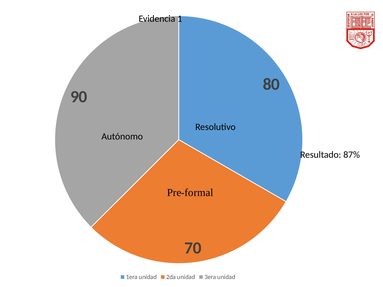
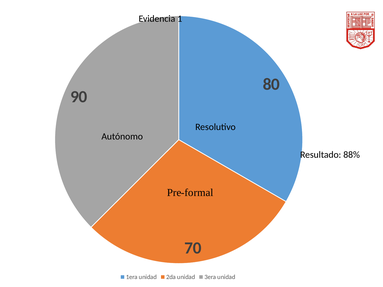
87%: 87% -> 88% (352, 155)
